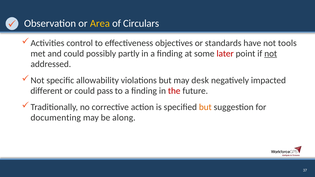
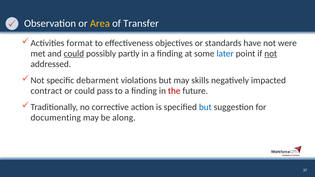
Circulars: Circulars -> Transfer (141, 23)
control: control -> format (80, 43)
tools: tools -> were (287, 43)
could underline: none -> present (74, 54)
later colour: red -> blue (225, 54)
allowability: allowability -> debarment (97, 80)
desk: desk -> skills (200, 80)
different: different -> contract (46, 91)
but colour: orange -> blue (205, 107)
